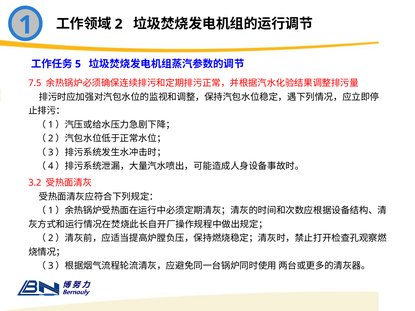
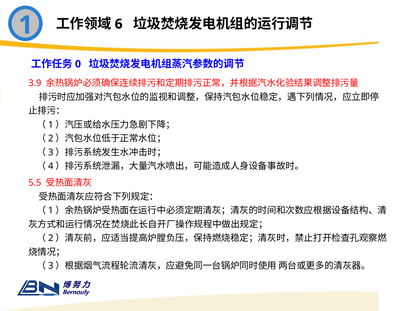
2: 2 -> 6 (119, 24)
5: 5 -> 0 (78, 64)
7.5: 7.5 -> 3.9 (35, 83)
3.2: 3.2 -> 5.5 (35, 183)
